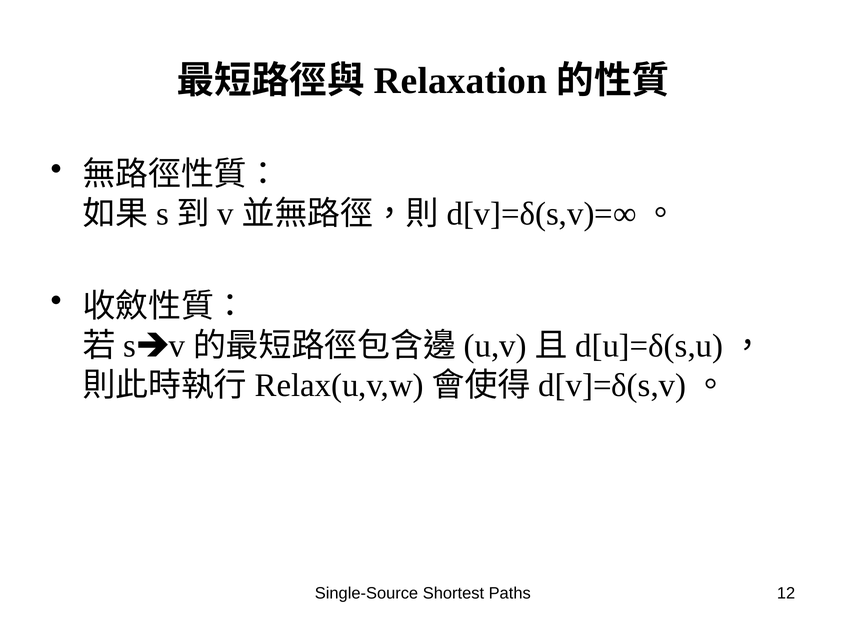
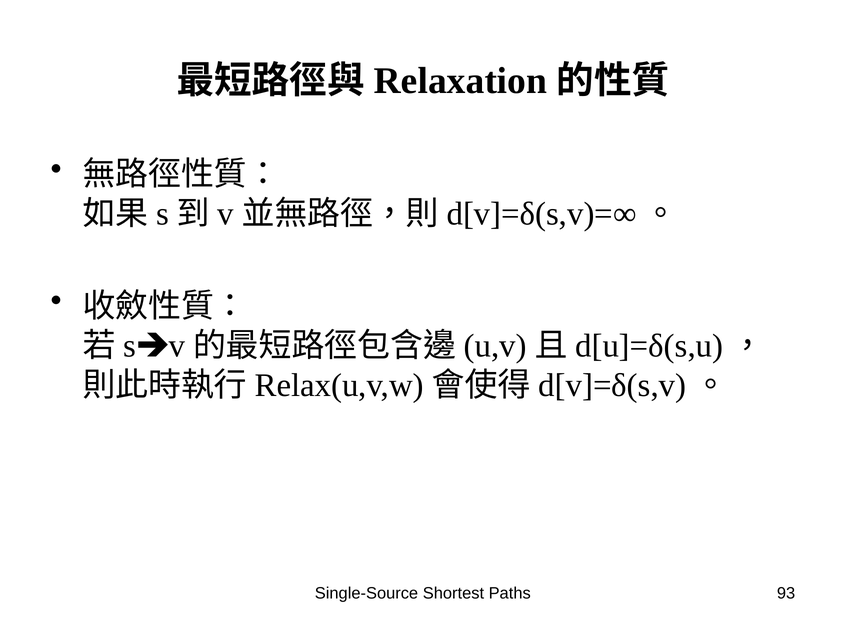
12: 12 -> 93 (786, 593)
